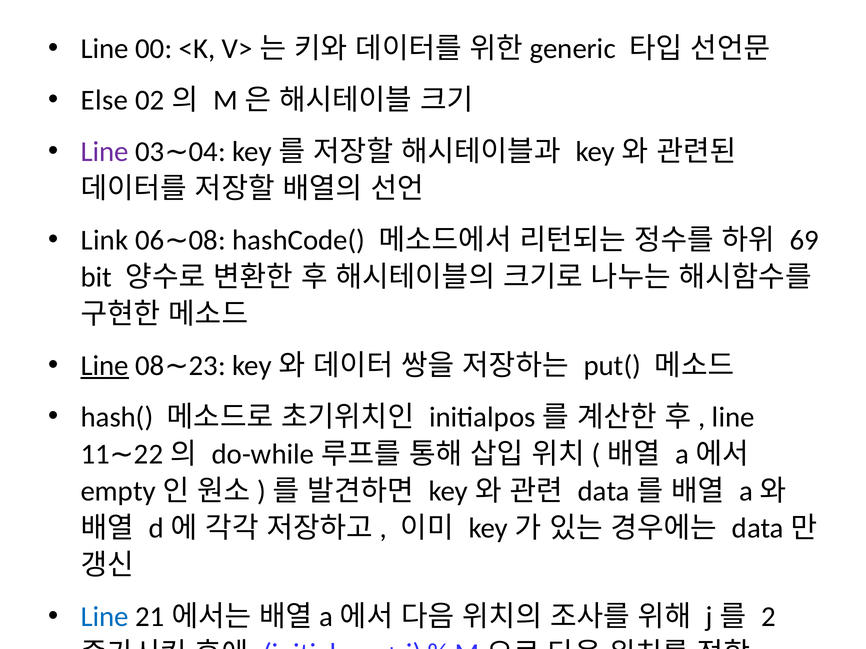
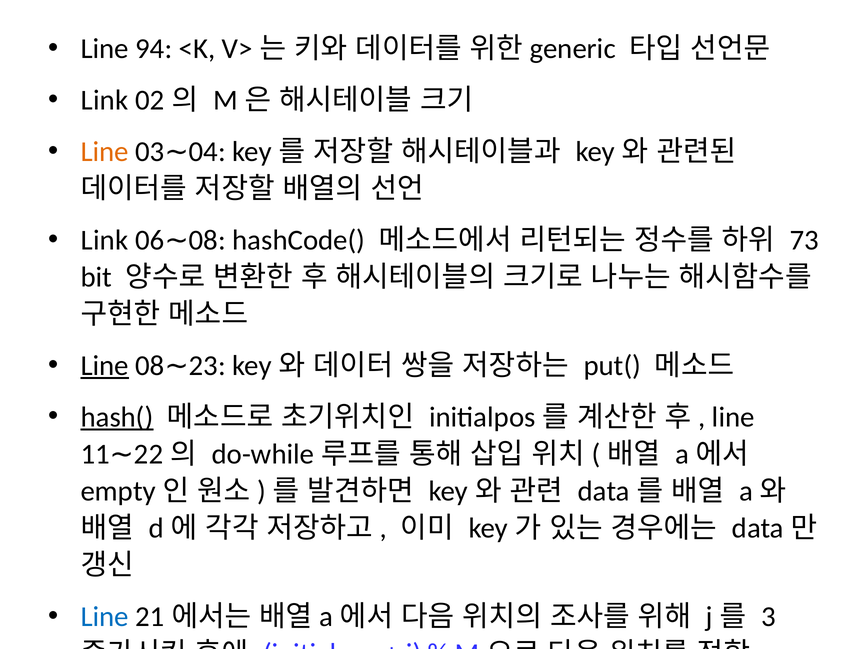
00: 00 -> 94 (154, 49)
Else: Else -> Link (105, 100)
Line colour: purple -> orange (105, 152)
69: 69 -> 73 (804, 240)
hash( underline: none -> present (117, 417)
2: 2 -> 3 (769, 617)
